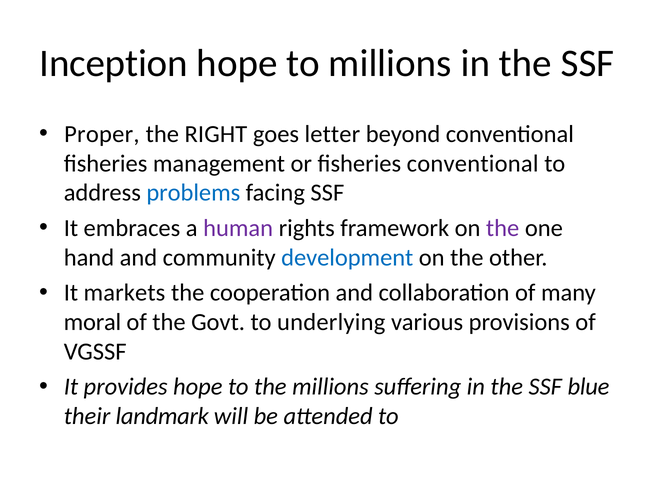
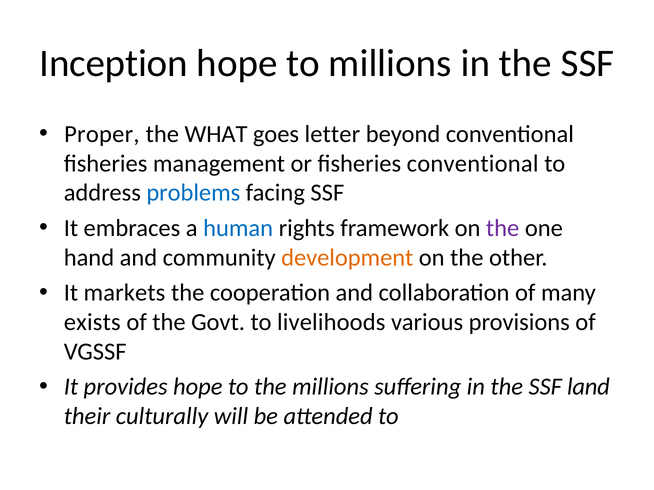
RIGHT: RIGHT -> WHAT (216, 134)
human colour: purple -> blue (238, 228)
development colour: blue -> orange (347, 258)
moral: moral -> exists (92, 323)
underlying: underlying -> livelihoods (331, 323)
blue: blue -> land (588, 387)
landmark: landmark -> culturally (162, 417)
